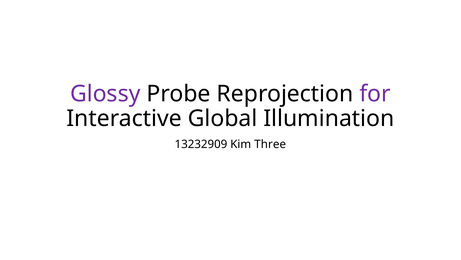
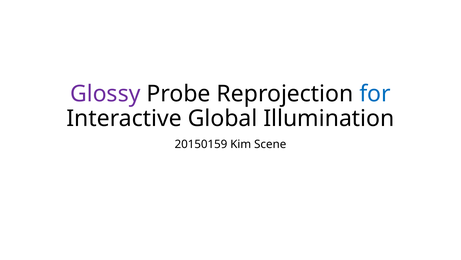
for colour: purple -> blue (375, 93)
13232909: 13232909 -> 20150159 (201, 144)
Three: Three -> Scene (270, 144)
